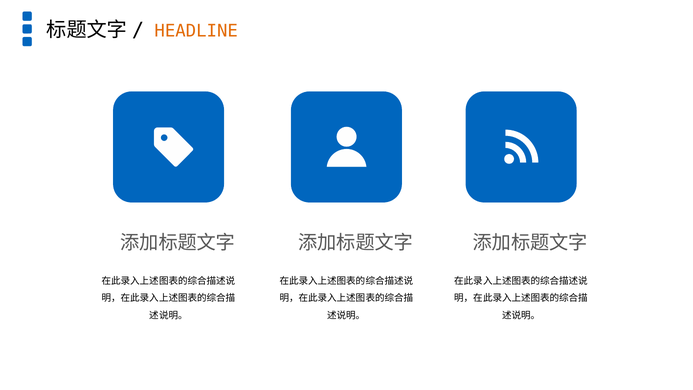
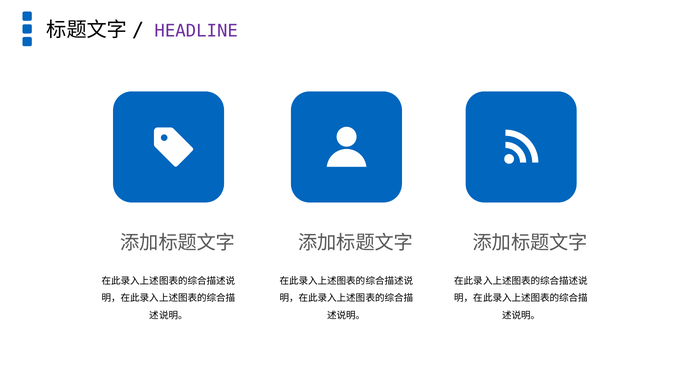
HEADLINE colour: orange -> purple (196, 31)
